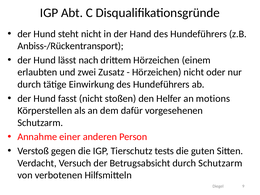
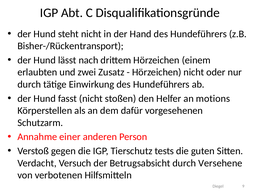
Anbiss-/Rückentransport: Anbiss-/Rückentransport -> Bisher-/Rückentransport (71, 46)
durch Schutzarm: Schutzarm -> Versehene (220, 163)
